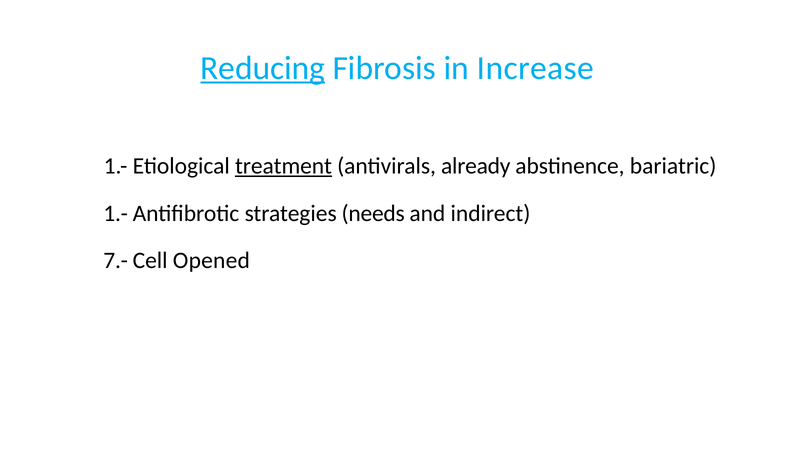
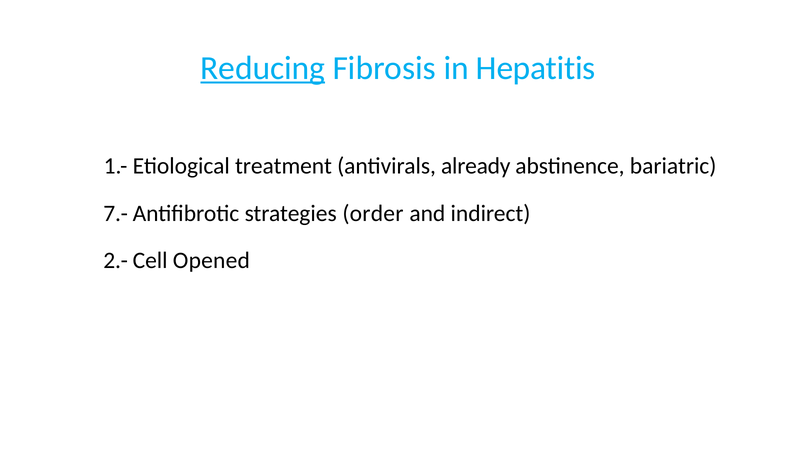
Increase: Increase -> Hepatitis (536, 68)
treatment underline: present -> none (284, 166)
1.-: 1.- -> 7.- (116, 213)
needs: needs -> order (373, 213)
7.-: 7.- -> 2.- (116, 260)
